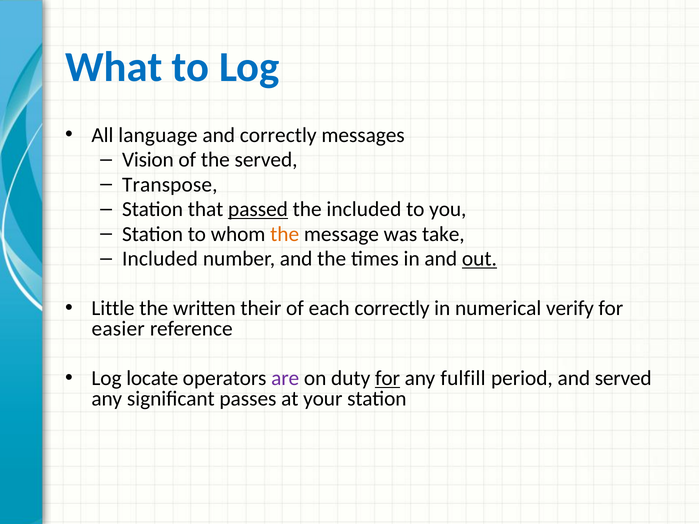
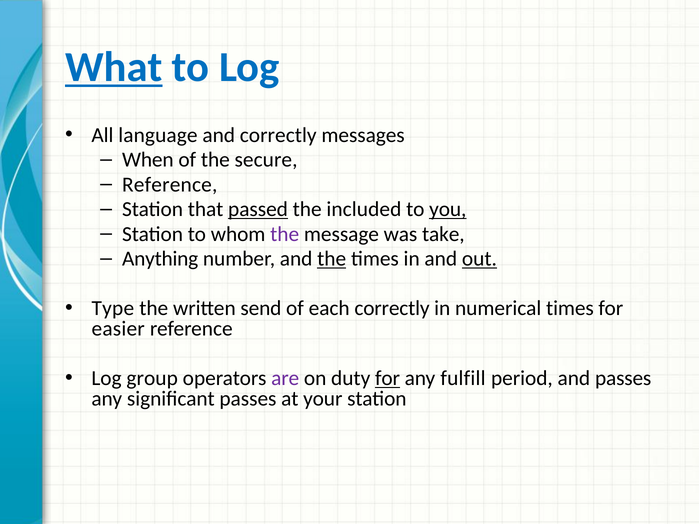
What underline: none -> present (114, 67)
Vision: Vision -> When (148, 160)
the served: served -> secure (266, 160)
Transpose: Transpose -> Reference (170, 185)
you underline: none -> present (448, 209)
the colour: orange -> purple (285, 234)
Included: Included -> Anything (160, 259)
the underline: none -> present (332, 259)
Little: Little -> Type (113, 309)
their: their -> send (261, 309)
numerical verify: verify -> times (570, 309)
locate: locate -> group (152, 379)
and served: served -> passes (623, 379)
